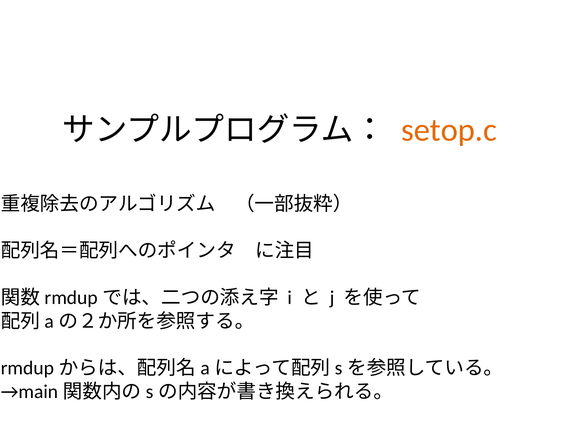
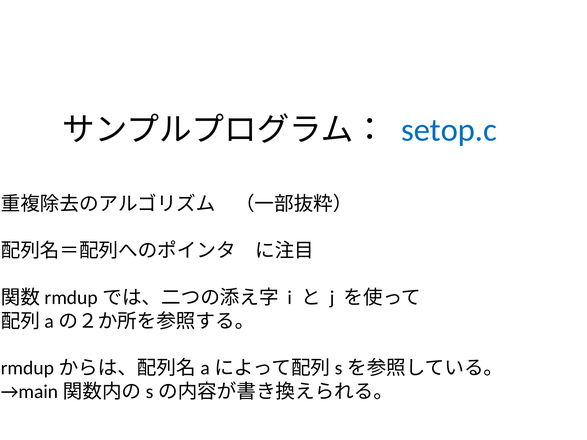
setop.c colour: orange -> blue (449, 130)
